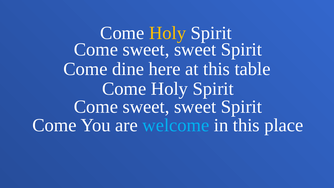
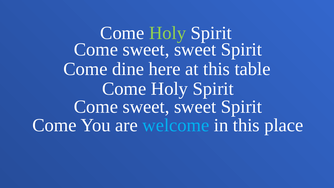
Holy colour: yellow -> light green (168, 33)
